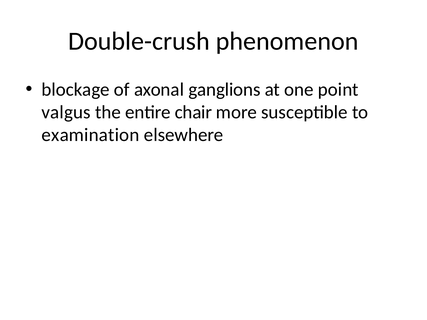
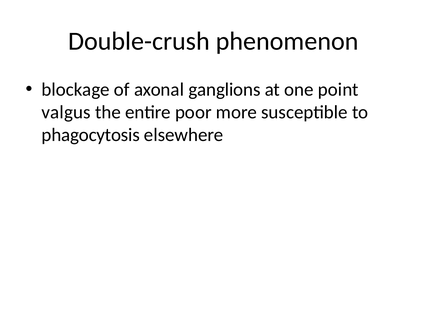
chair: chair -> poor (193, 112)
examination: examination -> phagocytosis (91, 135)
